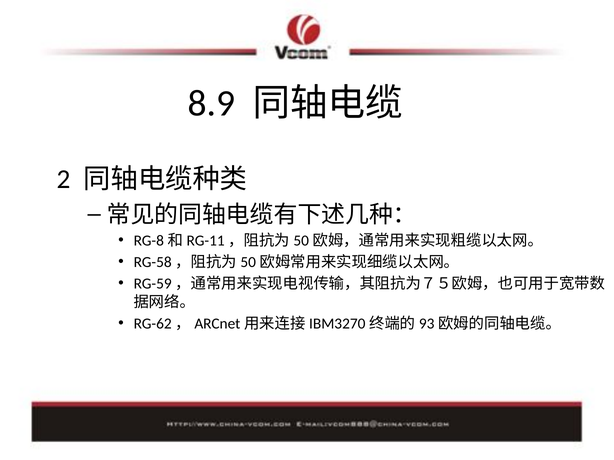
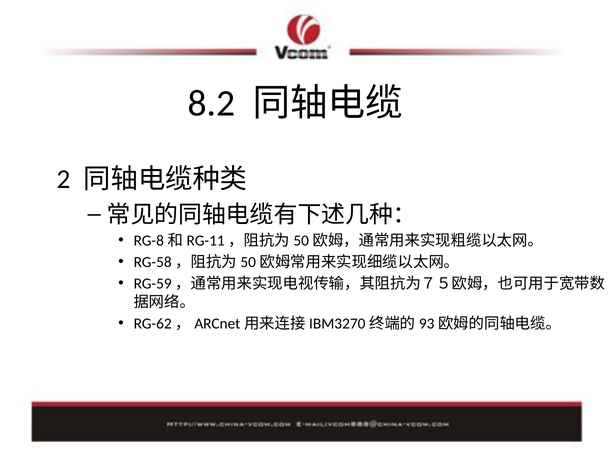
8.9: 8.9 -> 8.2 (212, 103)
